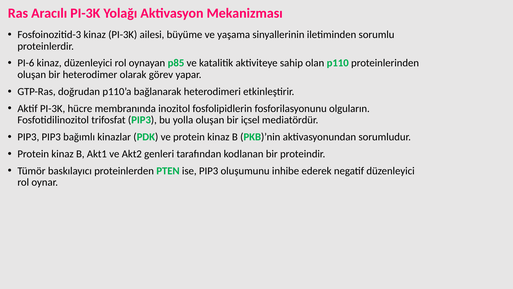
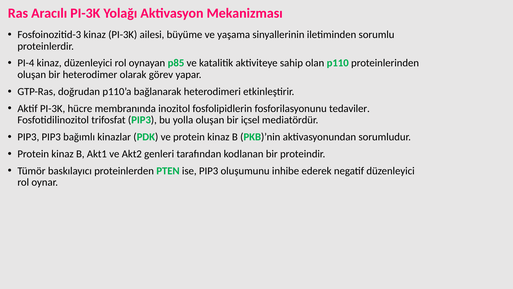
PI-6: PI-6 -> PI-4 (26, 63)
olguların: olguların -> tedaviler (349, 108)
